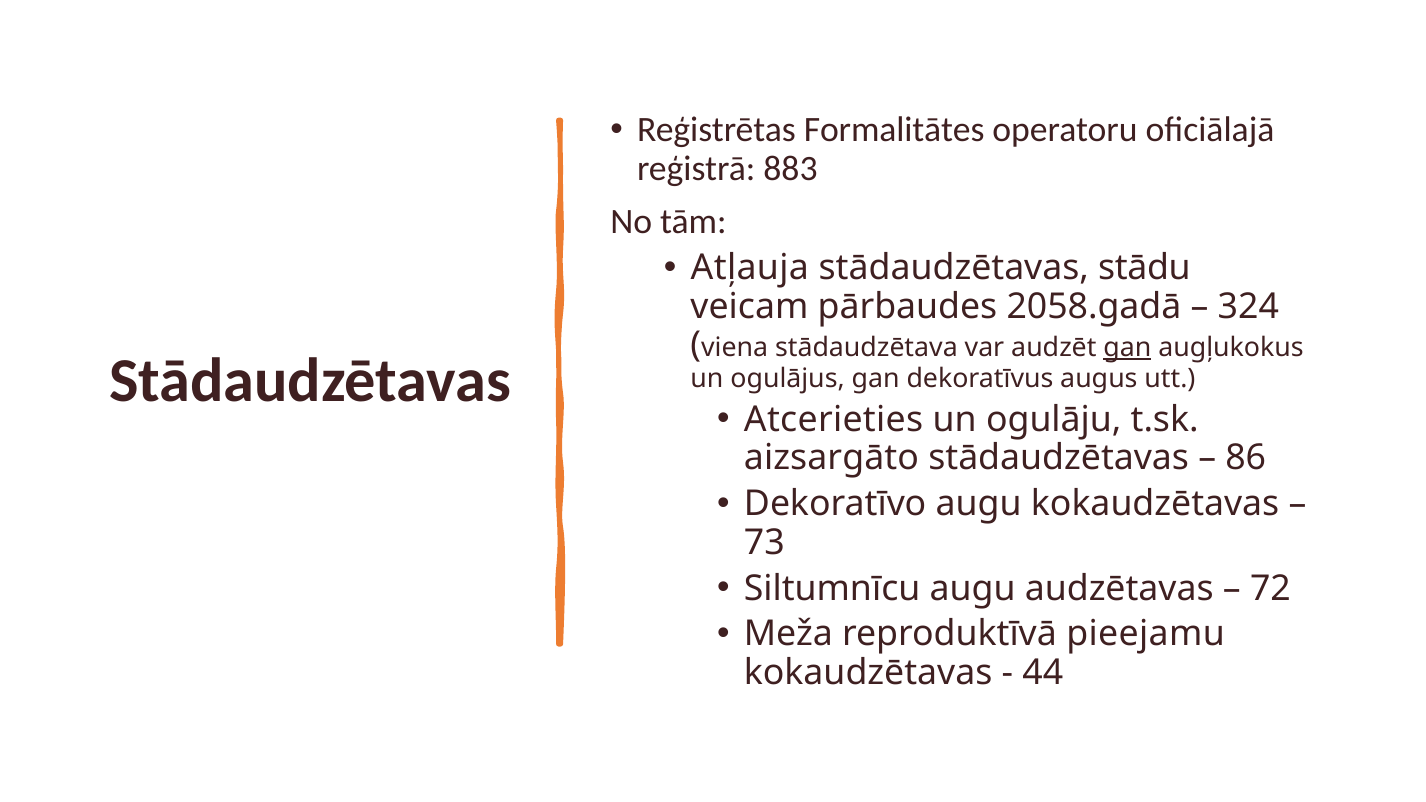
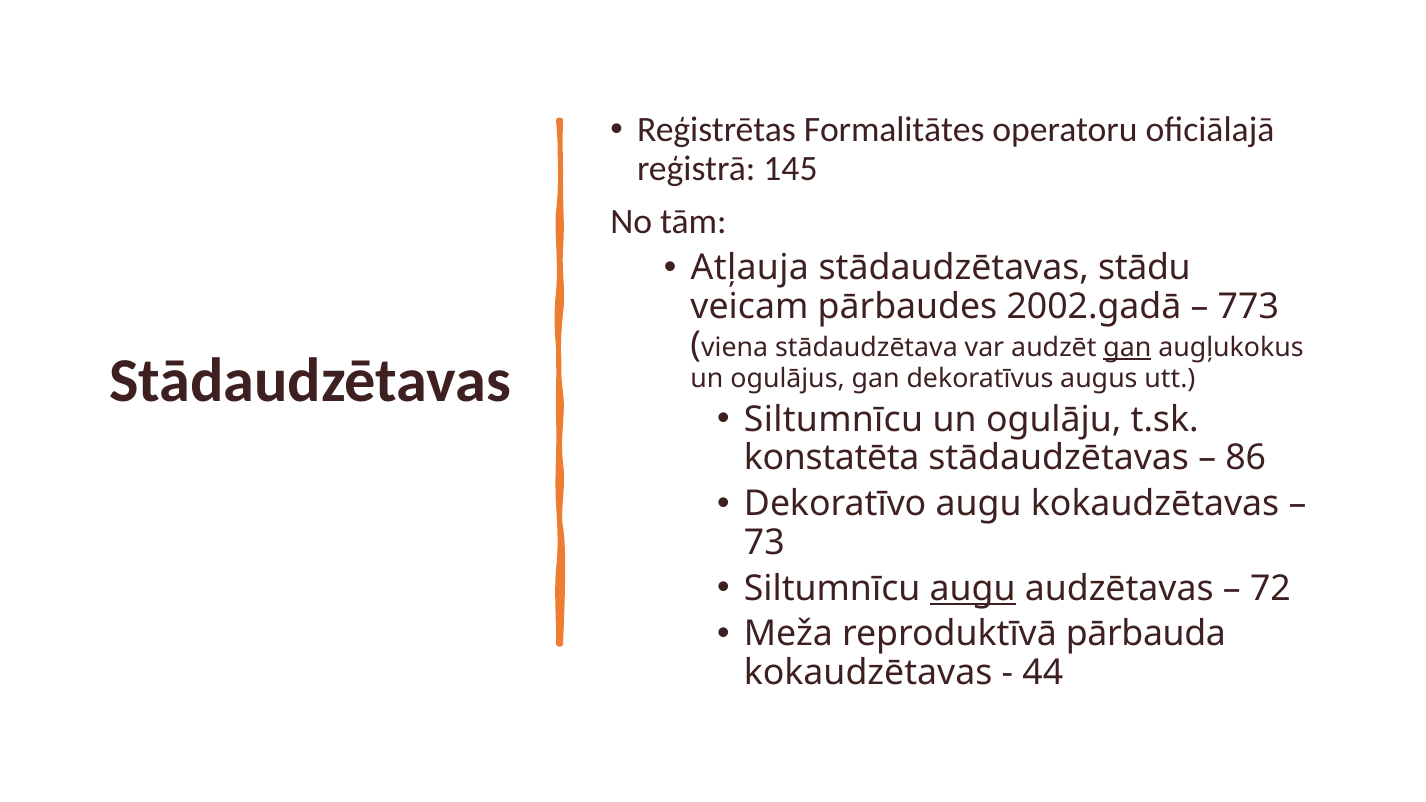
883: 883 -> 145 (790, 169)
2058.gadā: 2058.gadā -> 2002.gadā (1094, 306)
324: 324 -> 773 (1248, 306)
Atcerieties: Atcerieties -> Siltumnīcu (834, 420)
aizsargāto: aizsargāto -> konstatēta (832, 458)
augu underline: none -> present (973, 588)
pieejamu: pieejamu -> pārbauda (1146, 634)
